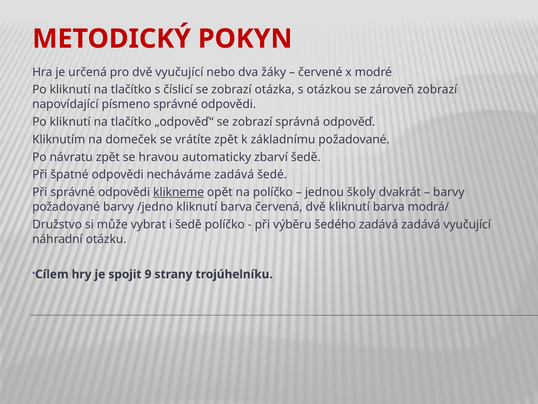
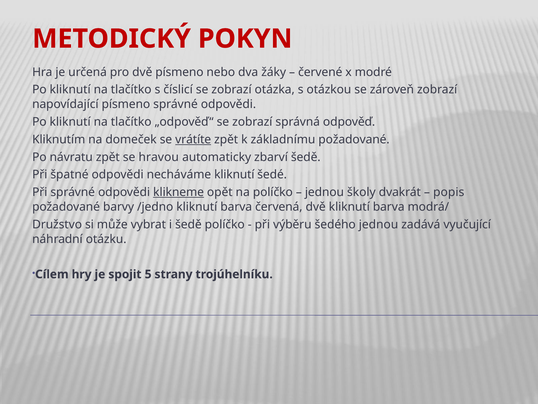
dvě vyučující: vyučující -> písmeno (179, 72)
vrátíte underline: none -> present (193, 139)
necháváme zadává: zadává -> kliknutí (234, 174)
barvy: barvy -> popis (449, 192)
šedého zadává: zadává -> jednou (379, 224)
9: 9 -> 5 (148, 274)
